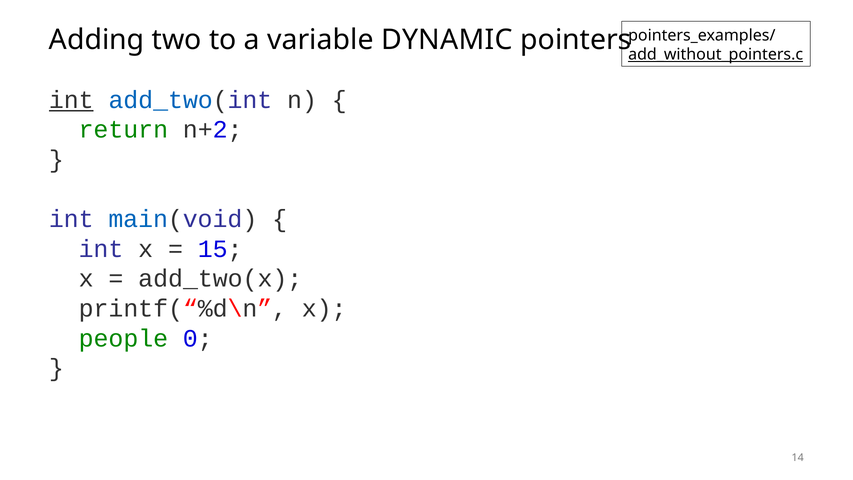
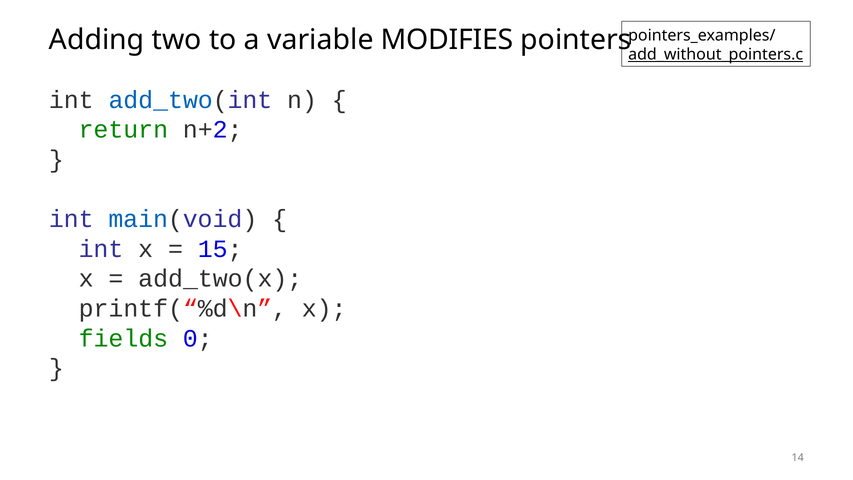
DYNAMIC: DYNAMIC -> MODIFIES (447, 40)
int underline: present -> none (71, 100)
people: people -> fields (123, 338)
